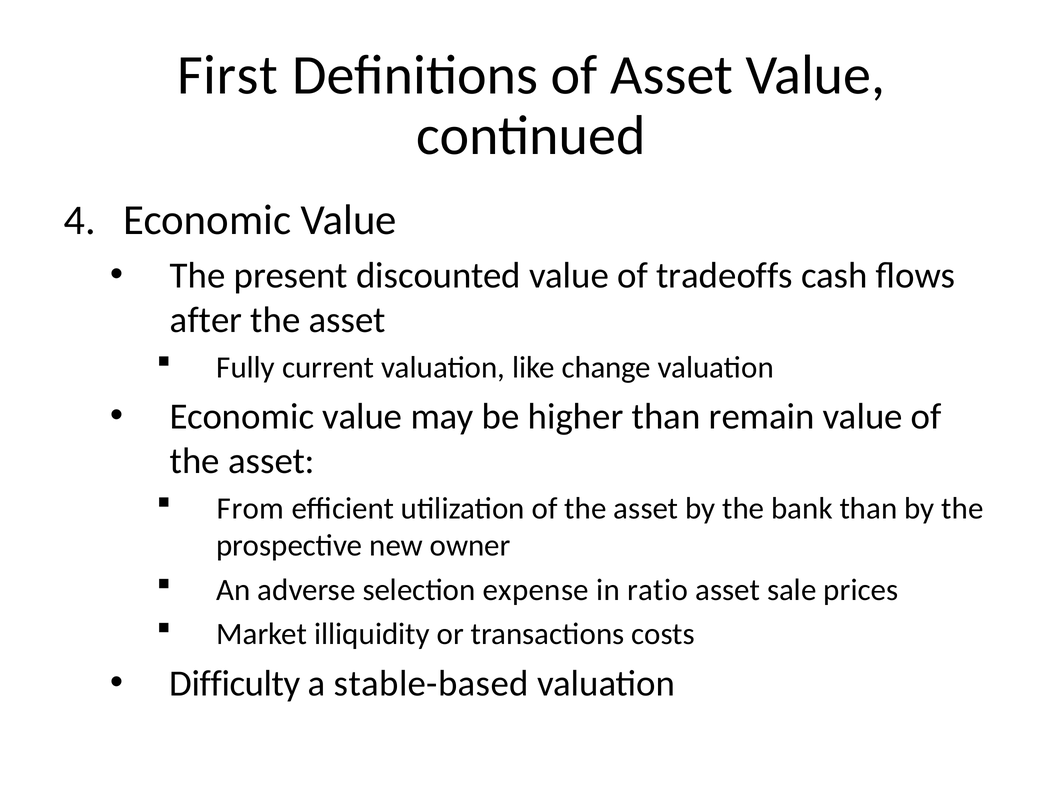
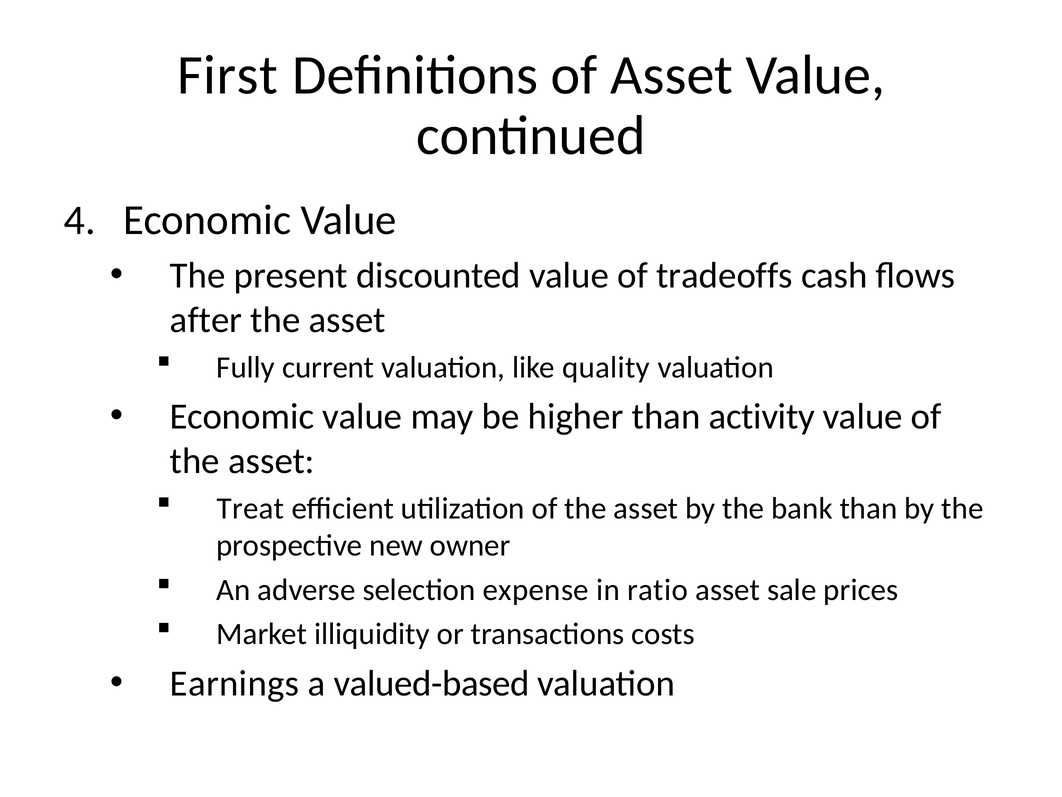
change: change -> quality (606, 367)
remain: remain -> activity (762, 416)
From: From -> Treat (250, 508)
Difficulty: Difficulty -> Earnings (235, 683)
stable-based: stable-based -> valued-based (432, 683)
